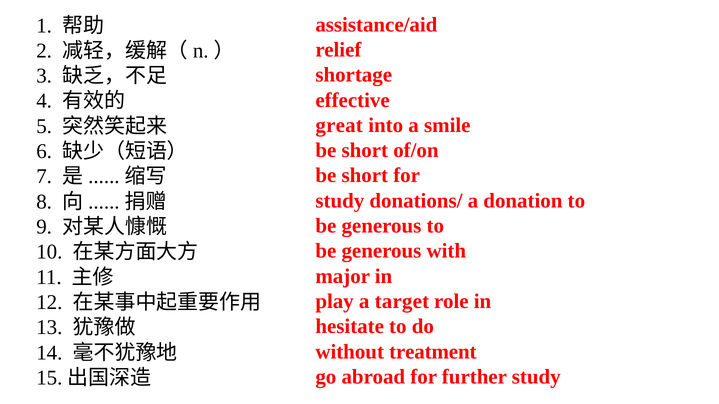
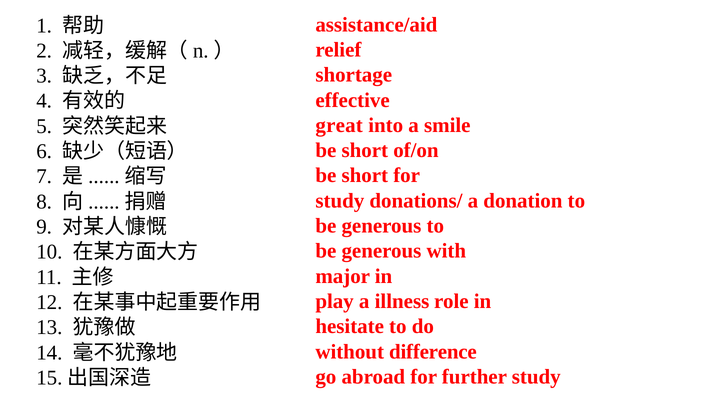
target: target -> illness (402, 302)
treatment: treatment -> difference (433, 352)
